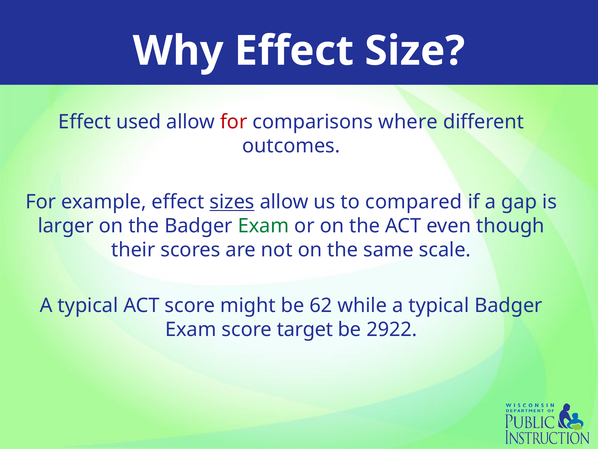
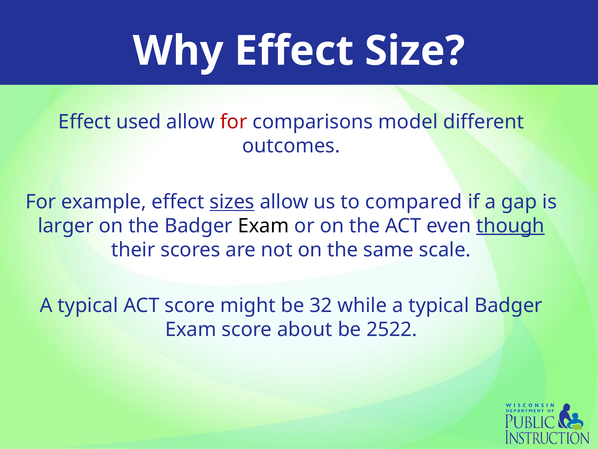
where: where -> model (408, 122)
Exam colour: green -> black (263, 226)
though underline: none -> present (510, 226)
62: 62 -> 32 (321, 305)
target: target -> about (305, 329)
2922: 2922 -> 2522 (392, 329)
